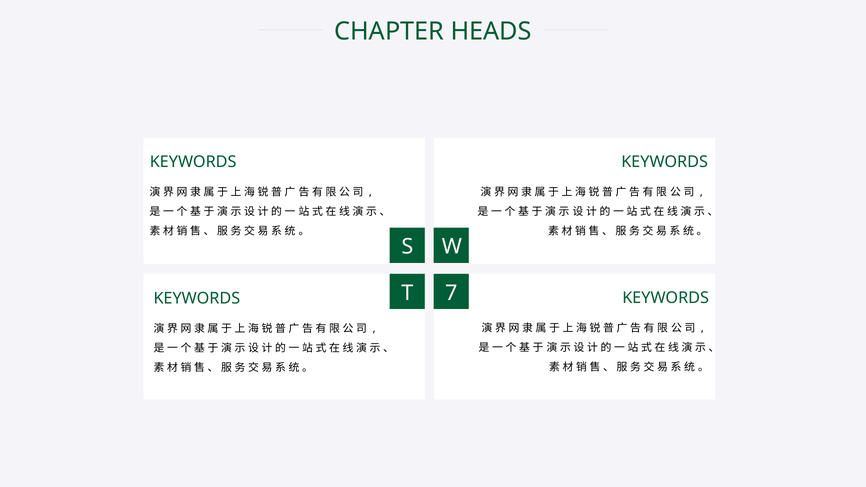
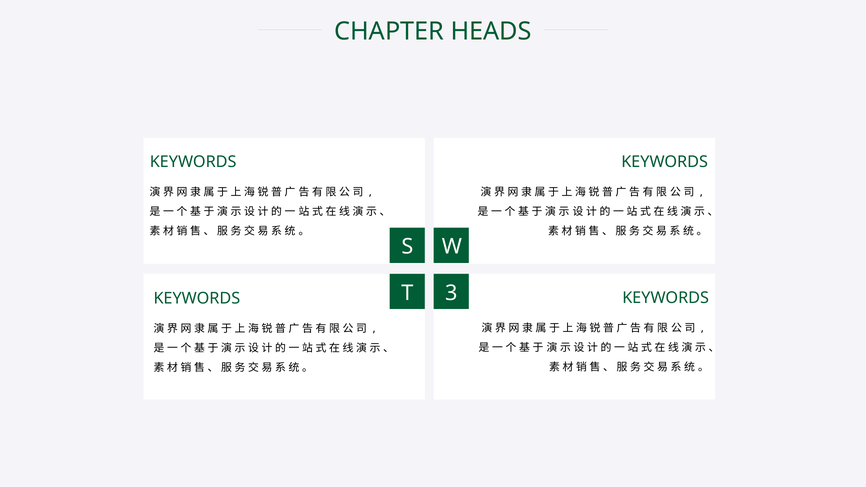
7: 7 -> 3 (451, 293)
